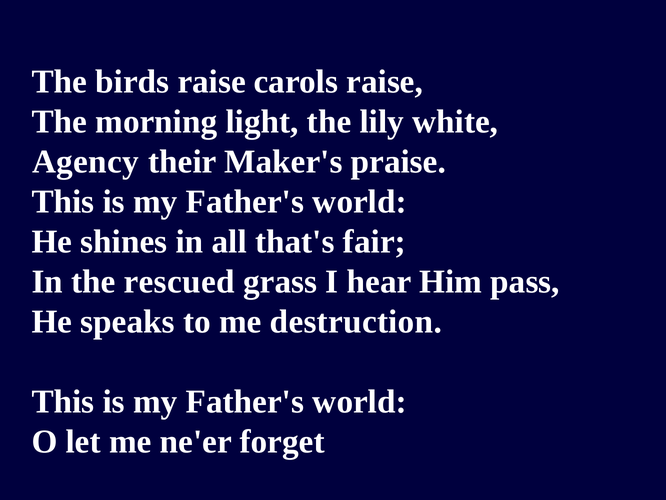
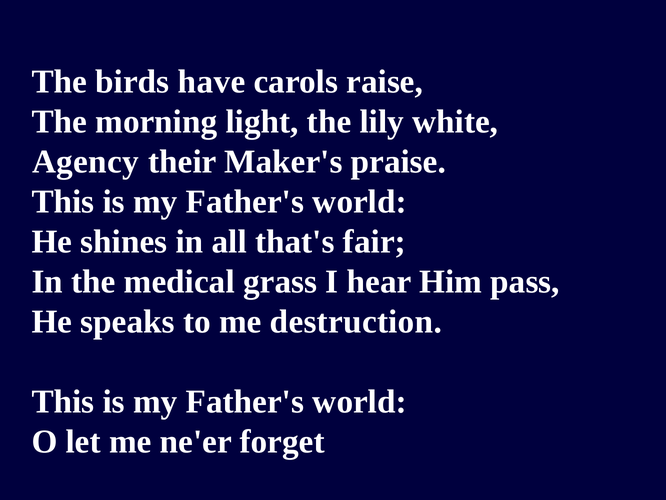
birds raise: raise -> have (212, 82)
rescued: rescued -> medical (179, 281)
